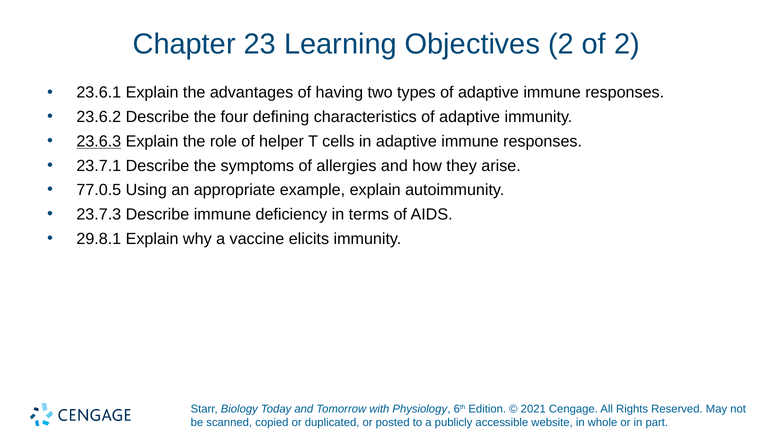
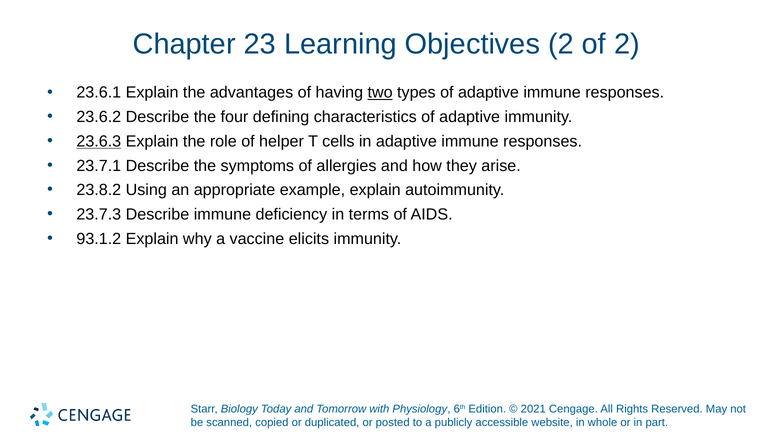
two underline: none -> present (380, 93)
77.0.5: 77.0.5 -> 23.8.2 (99, 190)
29.8.1: 29.8.1 -> 93.1.2 (99, 239)
